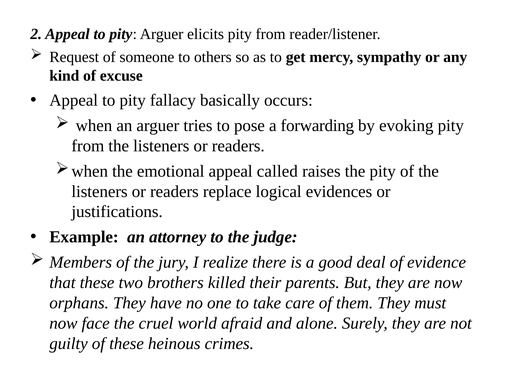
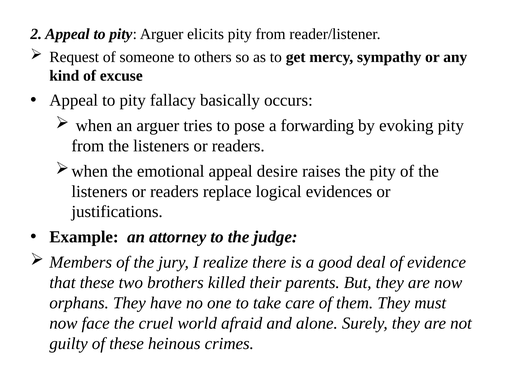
called: called -> desire (277, 171)
